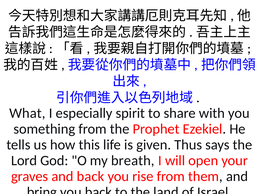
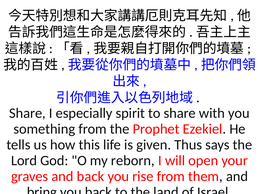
What: What -> Share (27, 113)
breath: breath -> reborn (133, 161)
